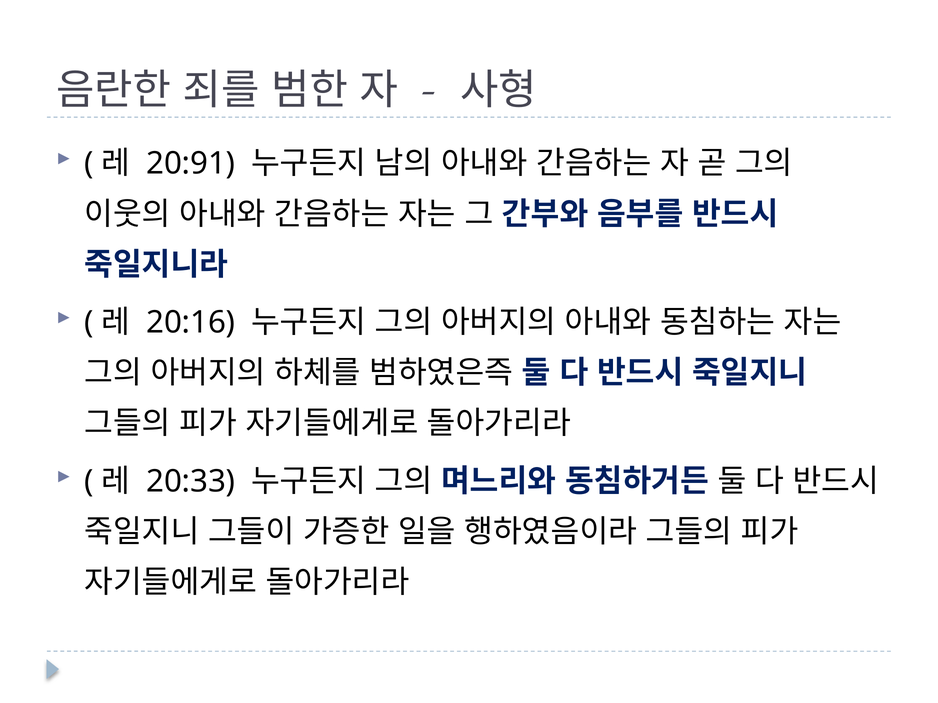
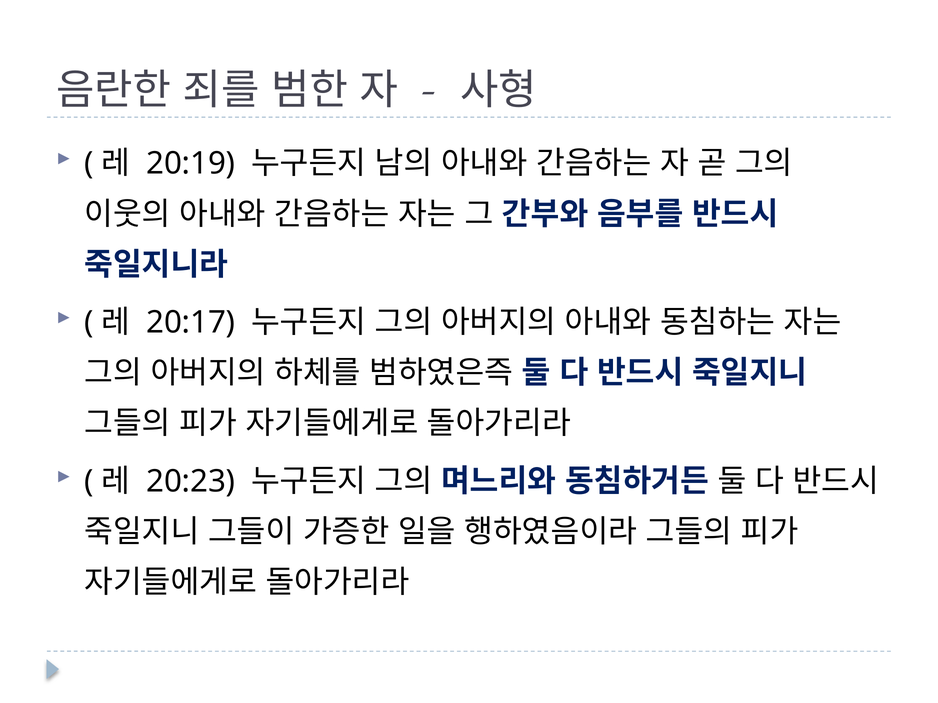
20:91: 20:91 -> 20:19 (191, 164)
20:16: 20:16 -> 20:17 (191, 323)
20:33: 20:33 -> 20:23 (191, 482)
